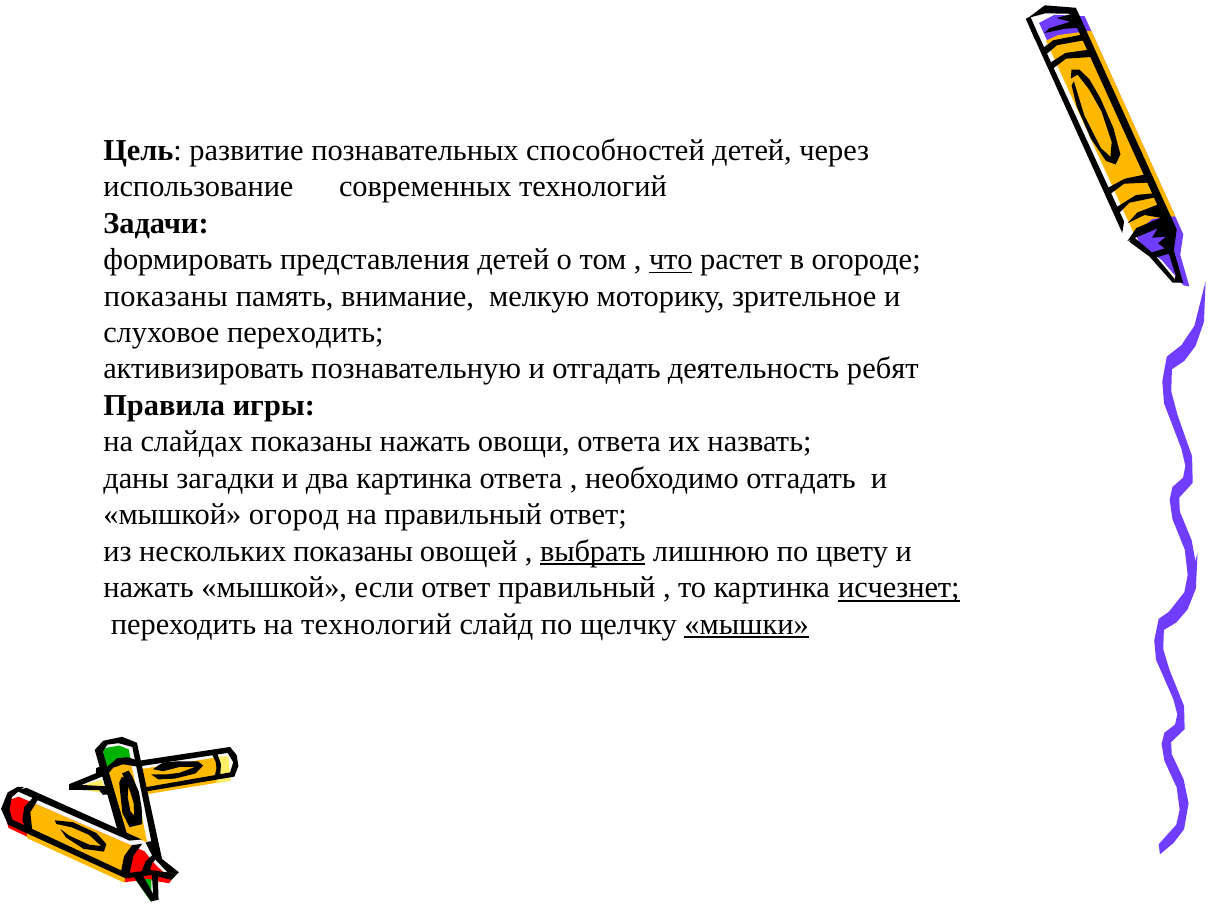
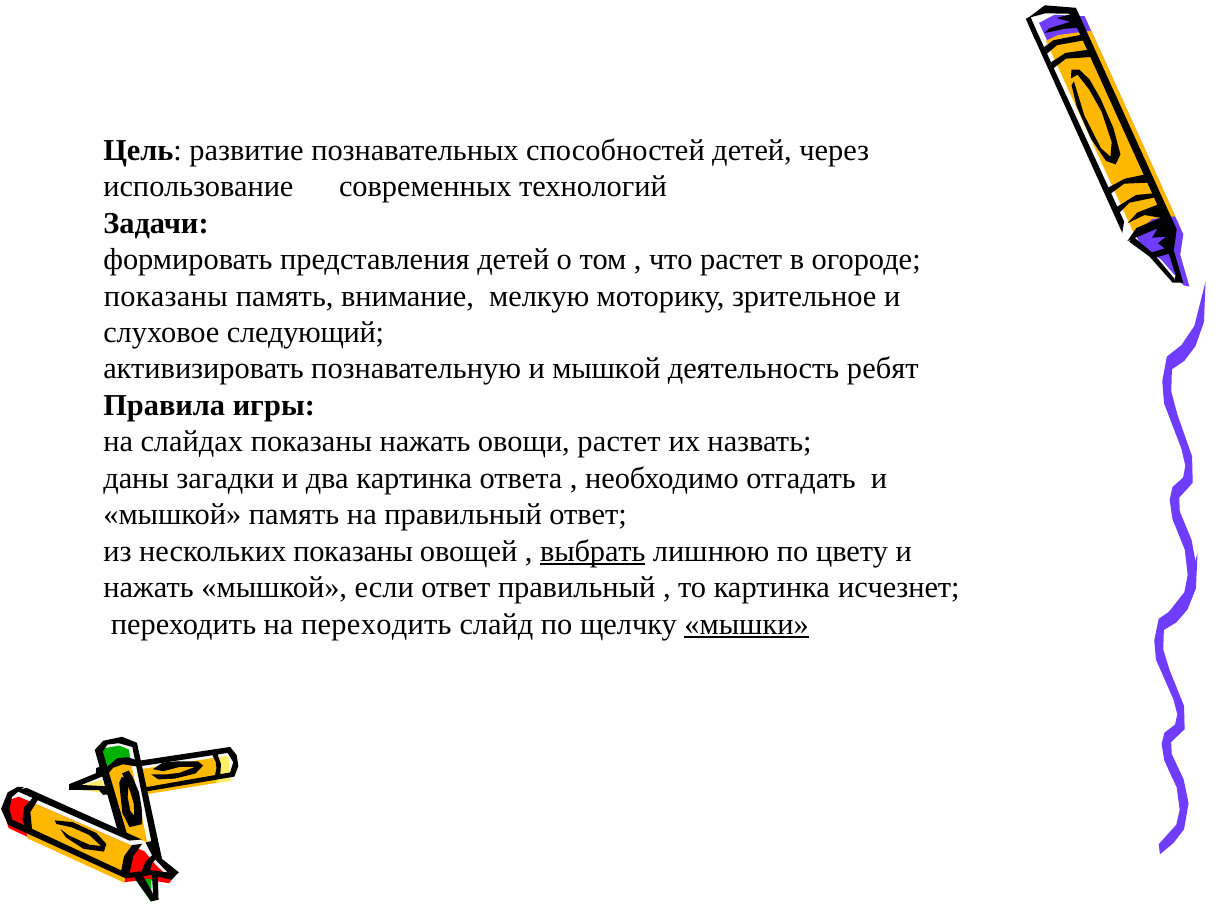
что underline: present -> none (671, 259)
слуховое переходить: переходить -> следующий (306, 332)
познавательную и отгадать: отгадать -> мышкой (606, 369)
овощи ответа: ответа -> растет (619, 442)
мышкой огород: огород -> память (294, 515)
исчезнет underline: present -> none (899, 588)
на технологий: технологий -> переходить (376, 624)
